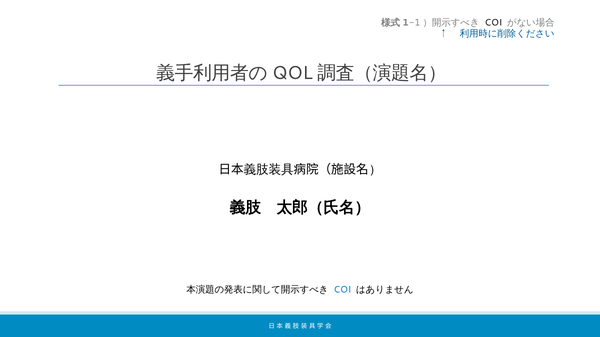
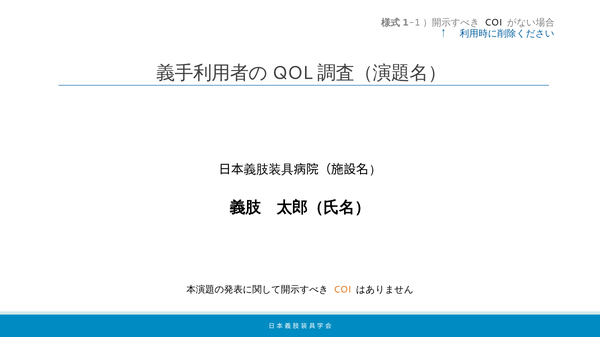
COI colour: blue -> orange (342, 290)
